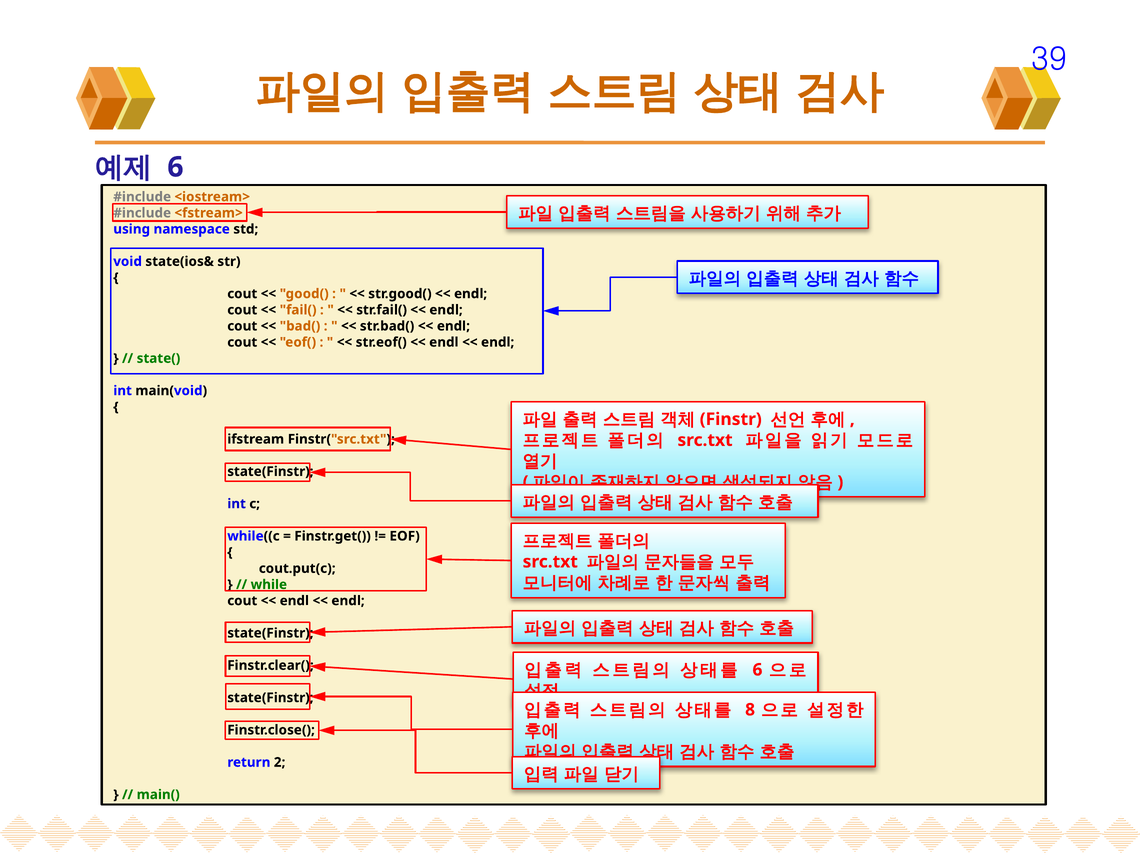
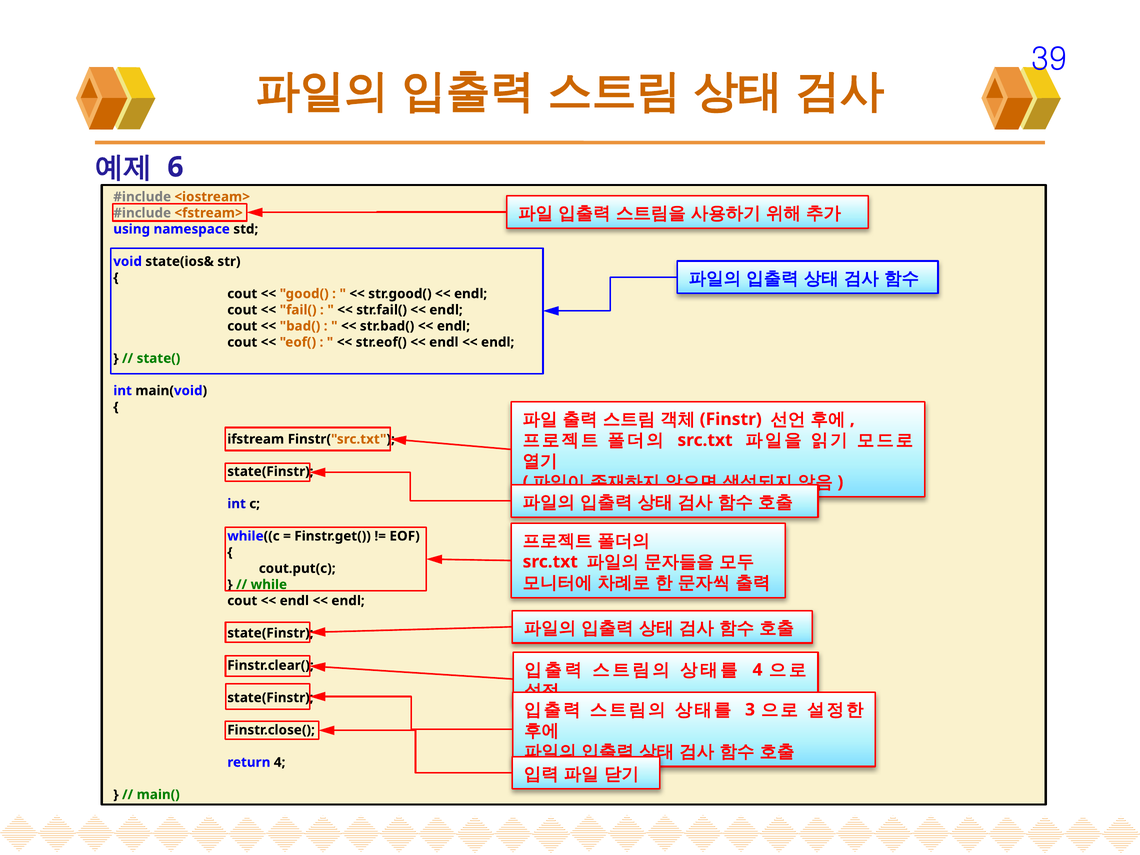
6: 6 -> 4 (757, 670)
8: 8 -> 3 (750, 710)
return 2: 2 -> 4 (280, 762)
